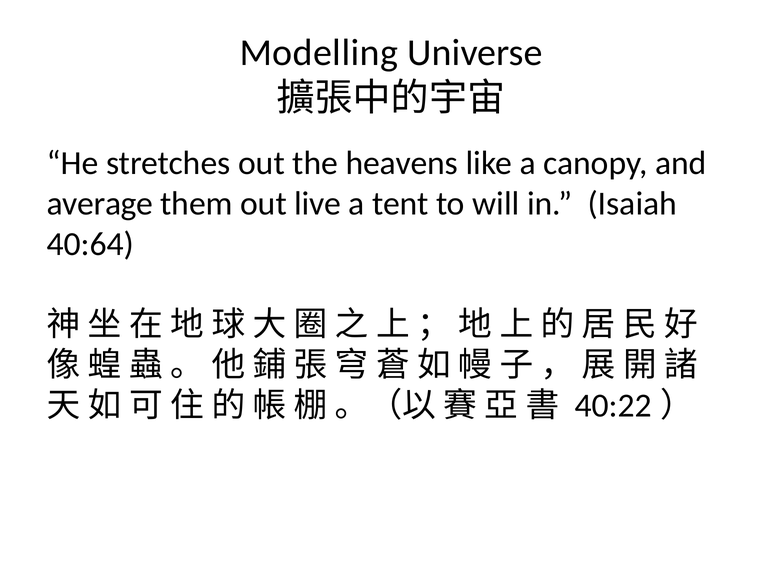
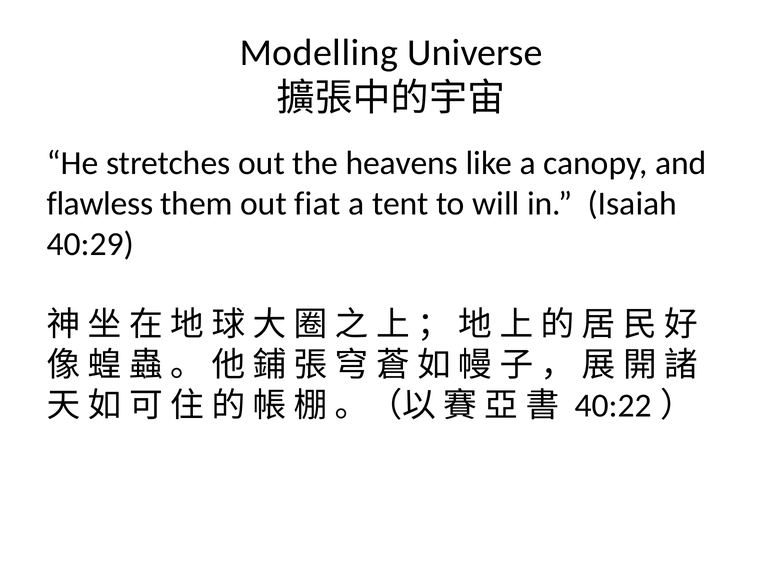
average: average -> flawless (100, 204)
live: live -> fiat (318, 204)
40:64: 40:64 -> 40:29 (91, 244)
